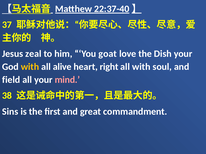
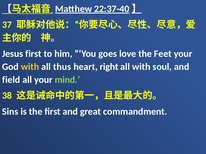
Jesus zeal: zeal -> first (33, 54)
goat: goat -> goes (108, 54)
Dish: Dish -> Feet (163, 54)
alive: alive -> thus (62, 67)
mind colour: pink -> light green (67, 80)
